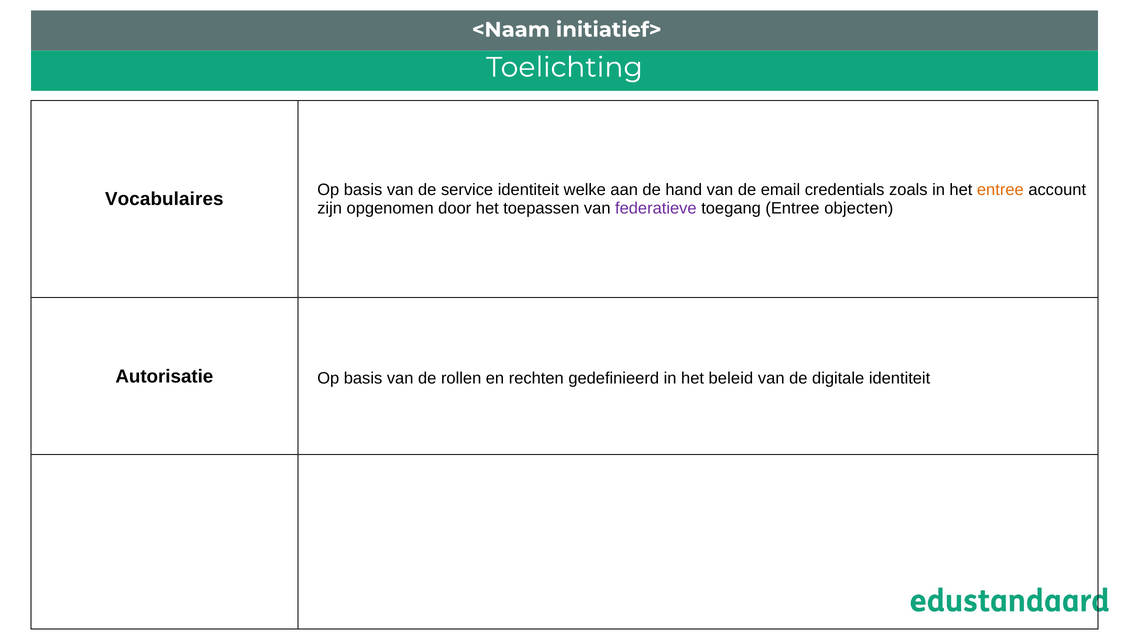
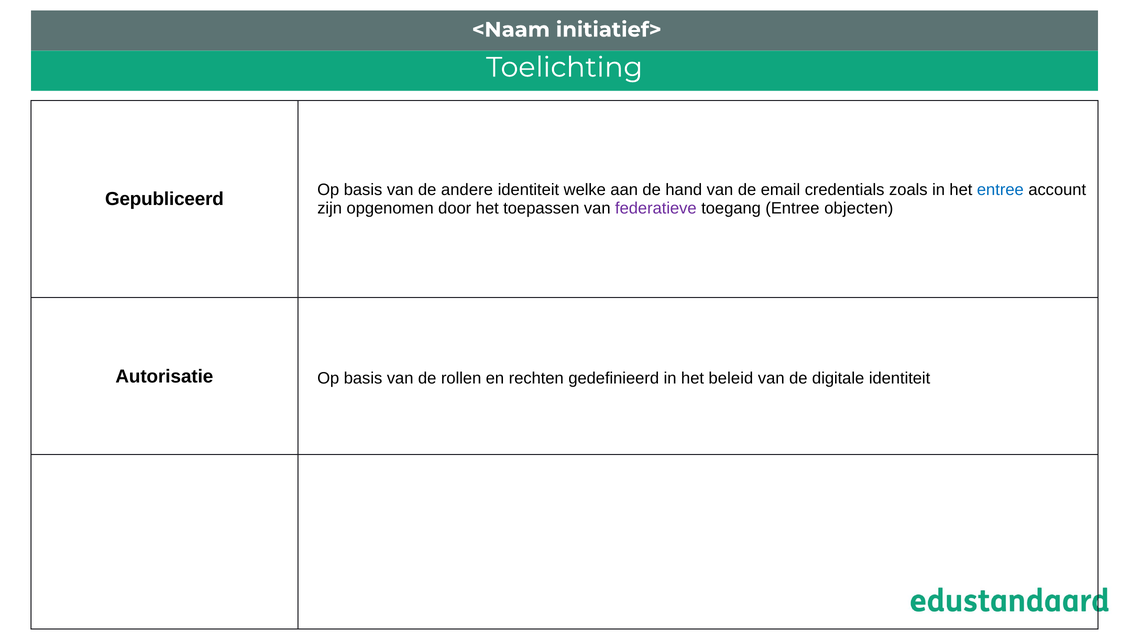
Vocabulaires: Vocabulaires -> Gepubliceerd (164, 199)
service: service -> andere (467, 190)
entree colour: orange -> blue (1000, 190)
